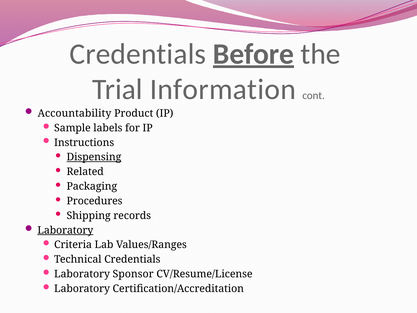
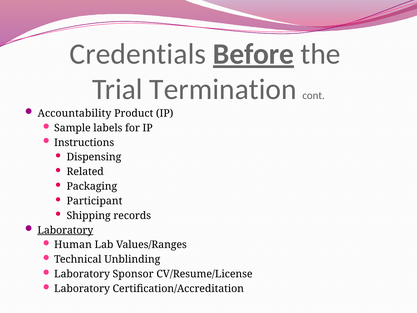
Information: Information -> Termination (223, 89)
Dispensing underline: present -> none (94, 157)
Procedures: Procedures -> Participant (95, 201)
Criteria: Criteria -> Human (73, 245)
Technical Credentials: Credentials -> Unblinding (132, 259)
